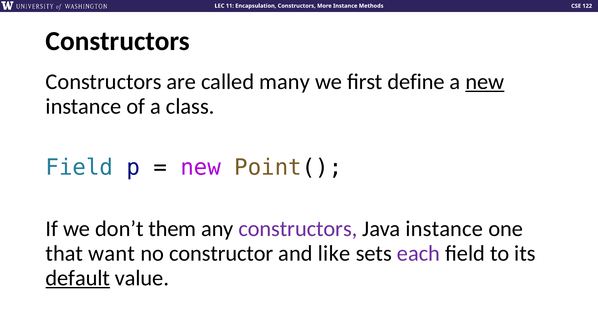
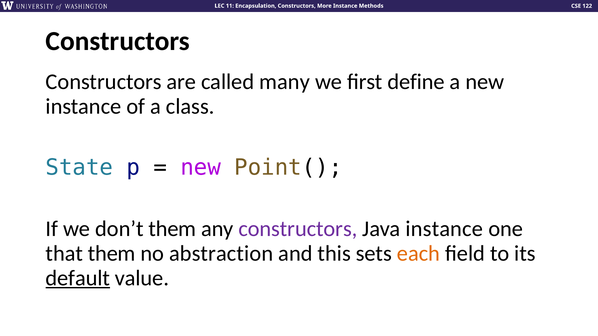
new underline: present -> none (485, 82)
Field: Field -> State (79, 167)
that want: want -> them (112, 254)
constructor: constructor -> abstraction (221, 254)
like: like -> this (334, 254)
each colour: purple -> orange (419, 254)
